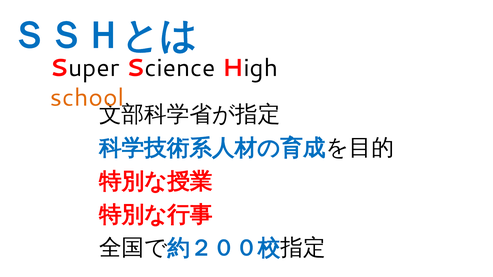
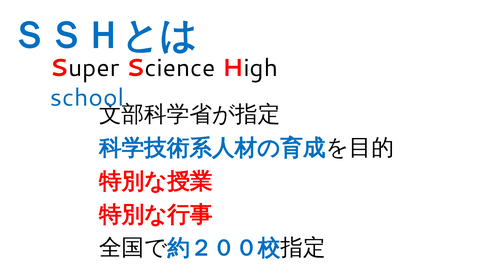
school colour: orange -> blue (87, 98)
